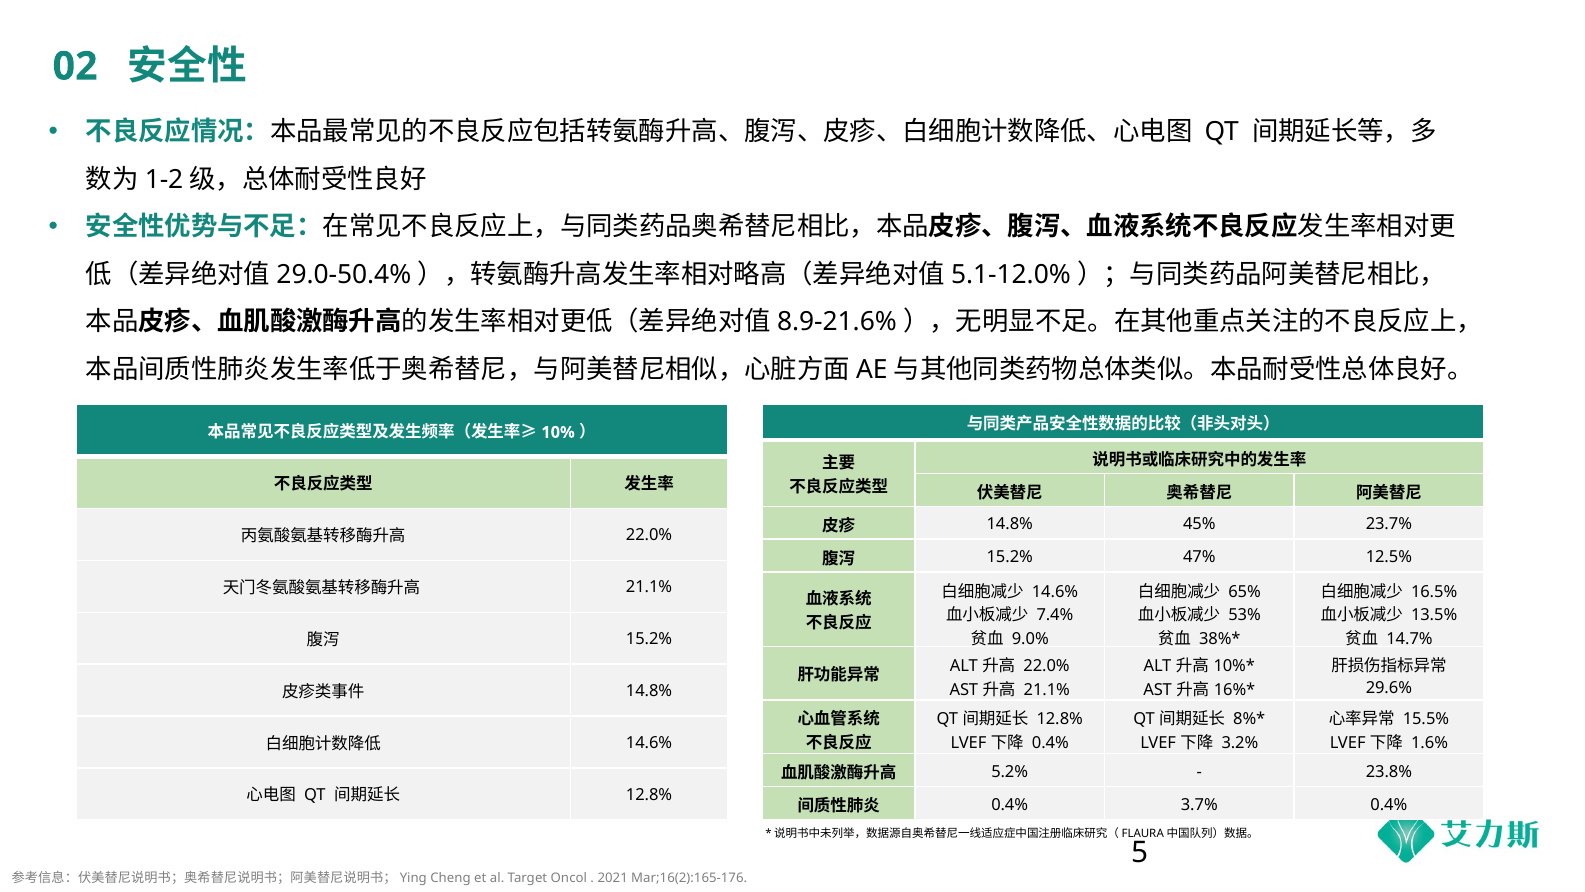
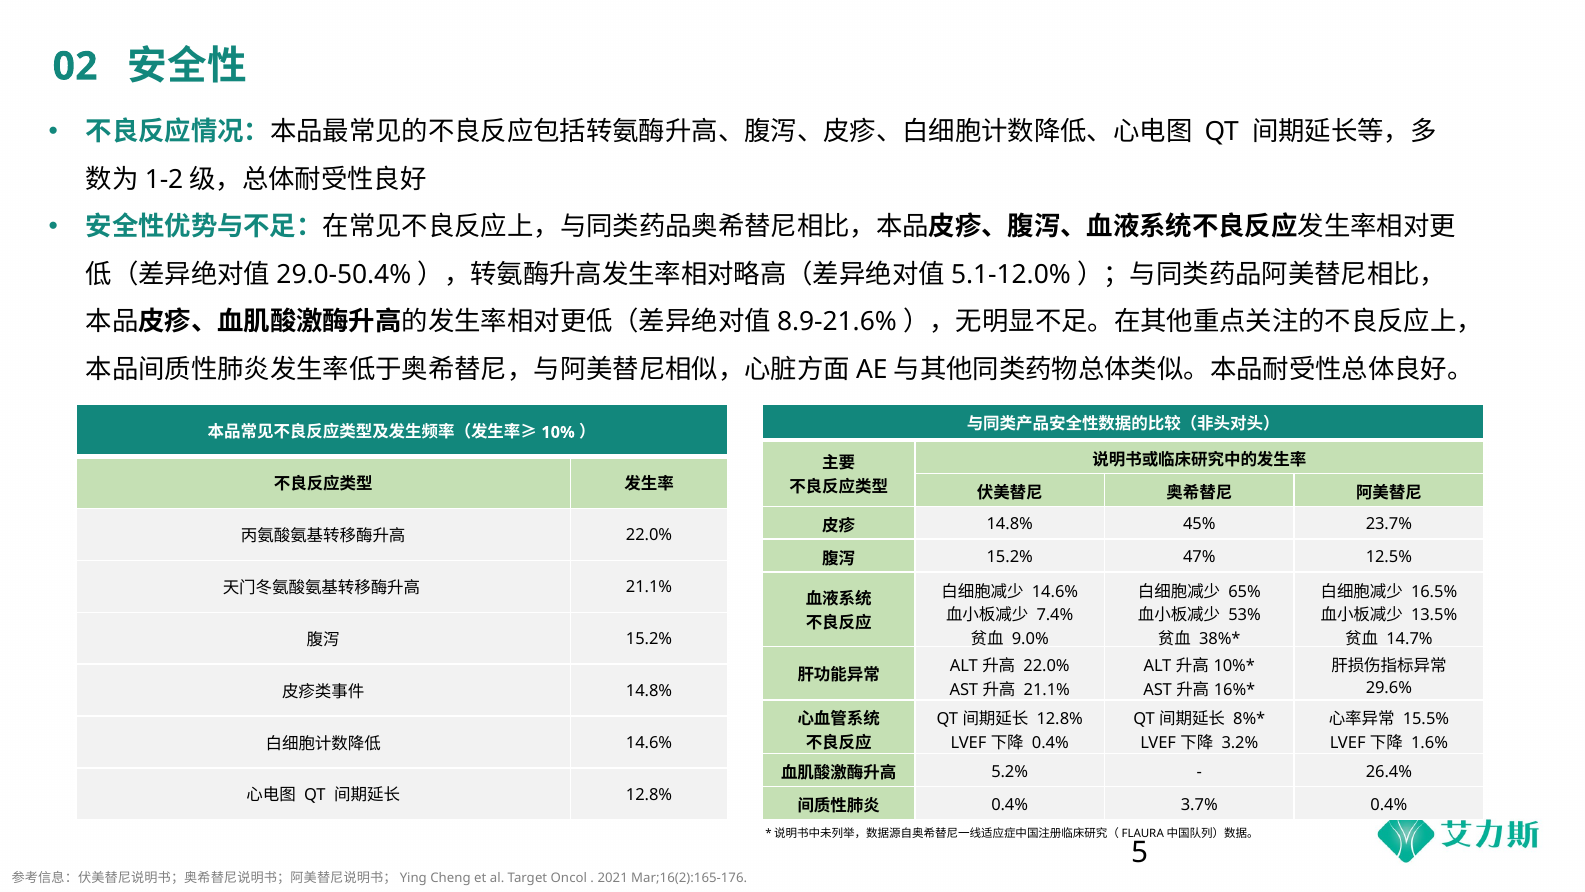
23.8%: 23.8% -> 26.4% (1389, 771)
